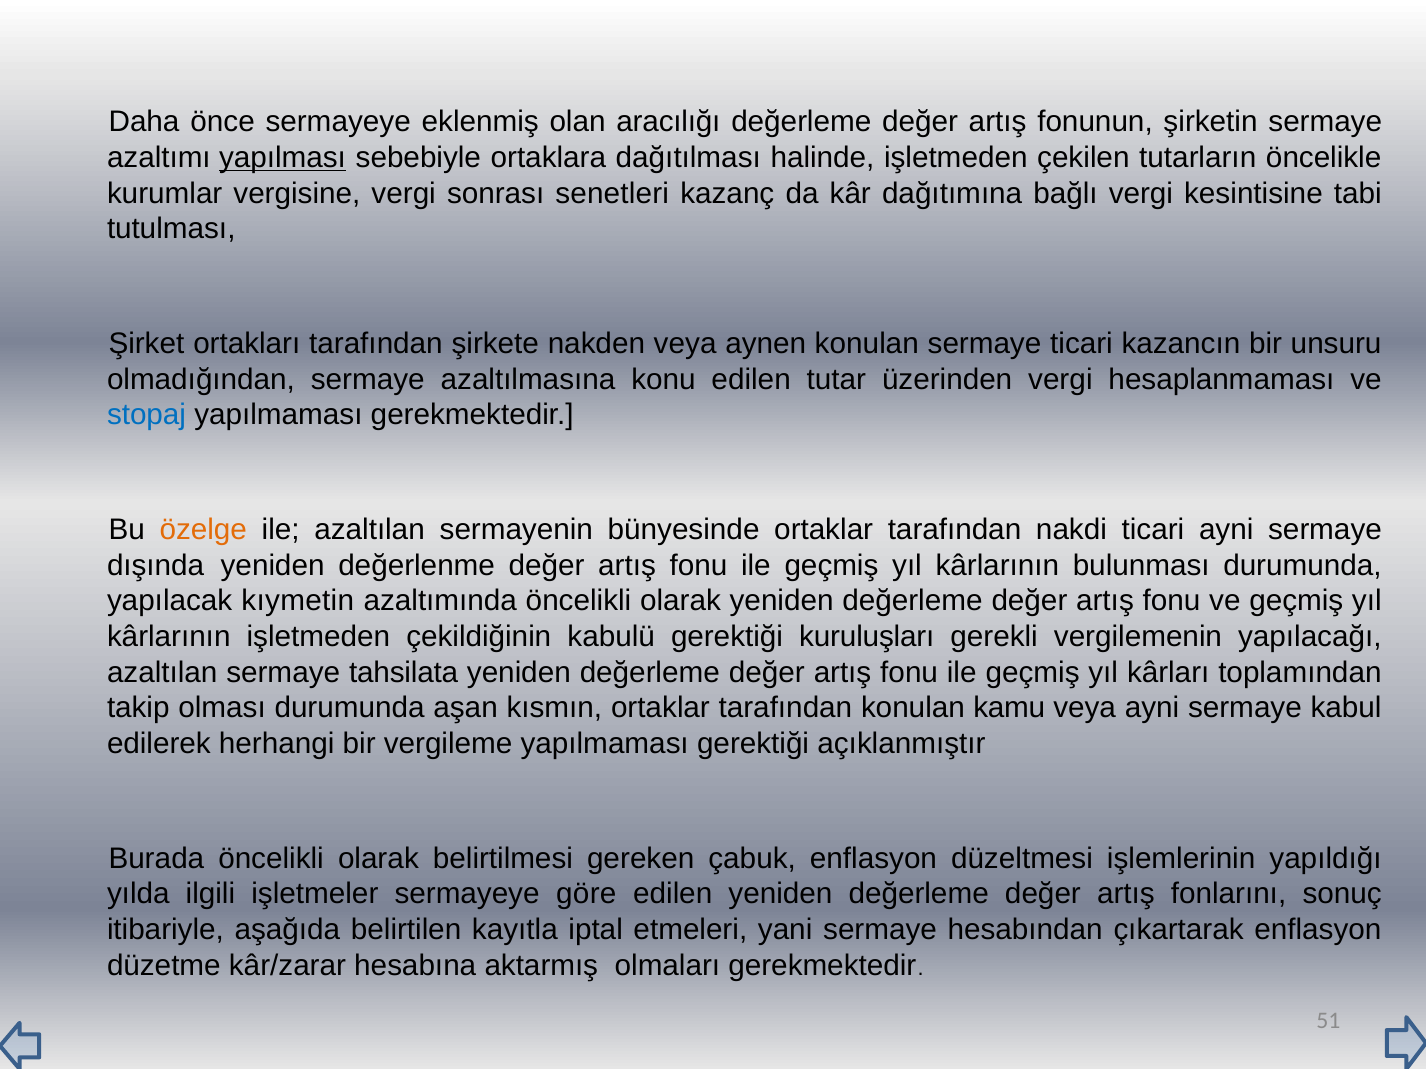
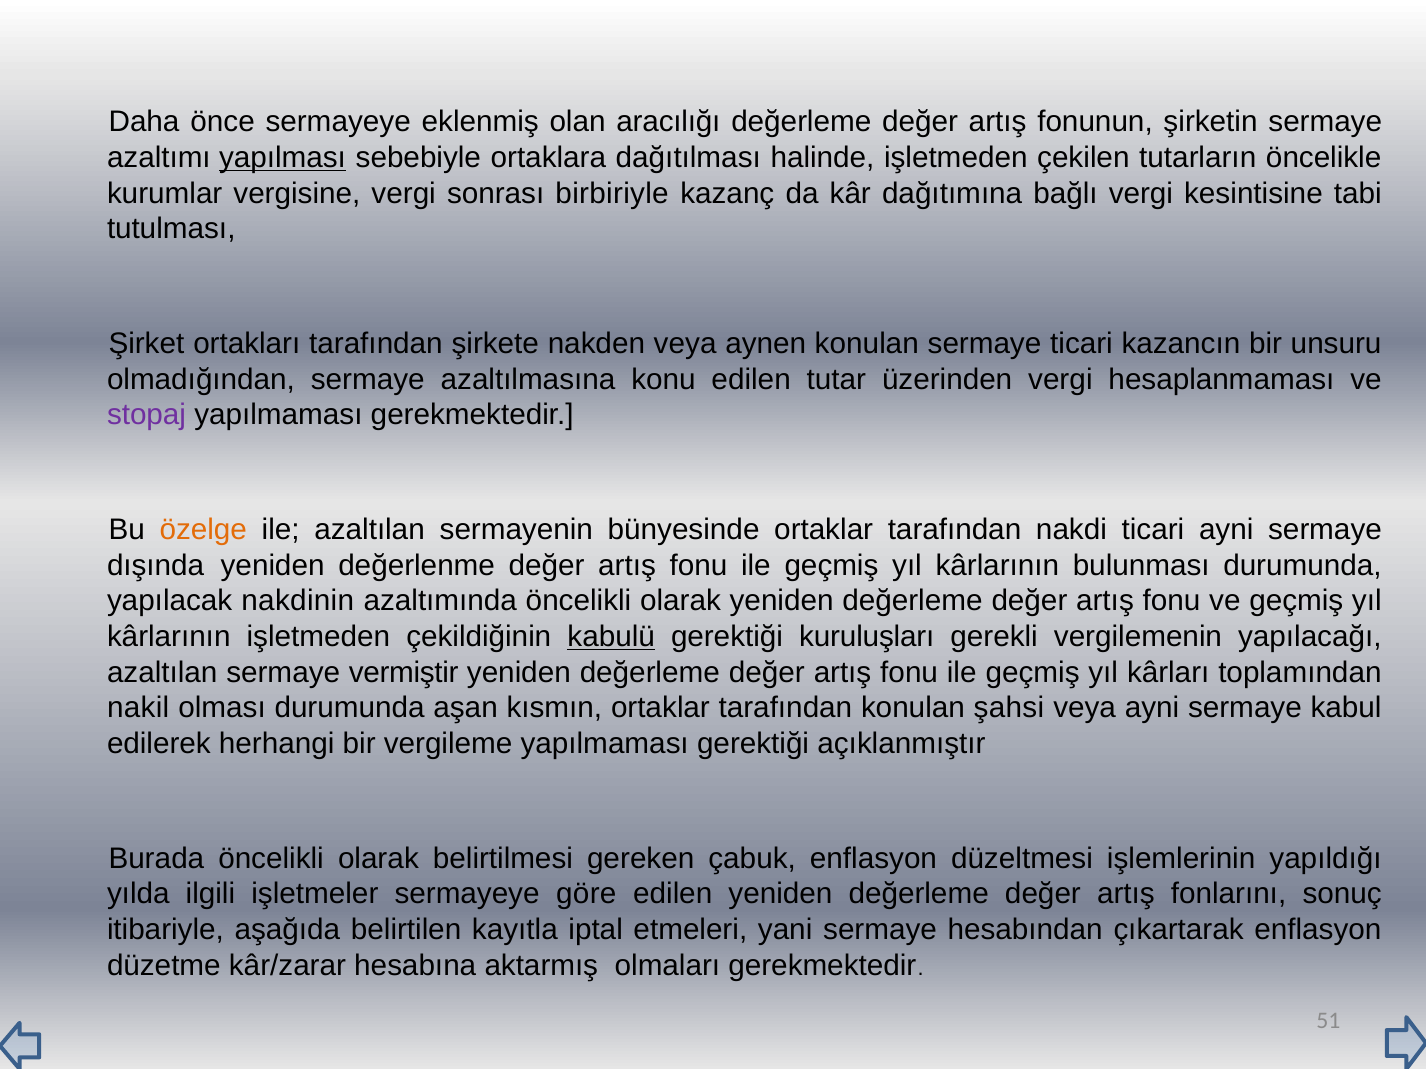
senetleri: senetleri -> birbiriyle (612, 193)
stopaj colour: blue -> purple (147, 415)
kıymetin: kıymetin -> nakdinin (298, 601)
kabulü underline: none -> present (611, 637)
tahsilata: tahsilata -> vermiştir (404, 673)
takip: takip -> nakil (138, 708)
kamu: kamu -> şahsi (1009, 708)
